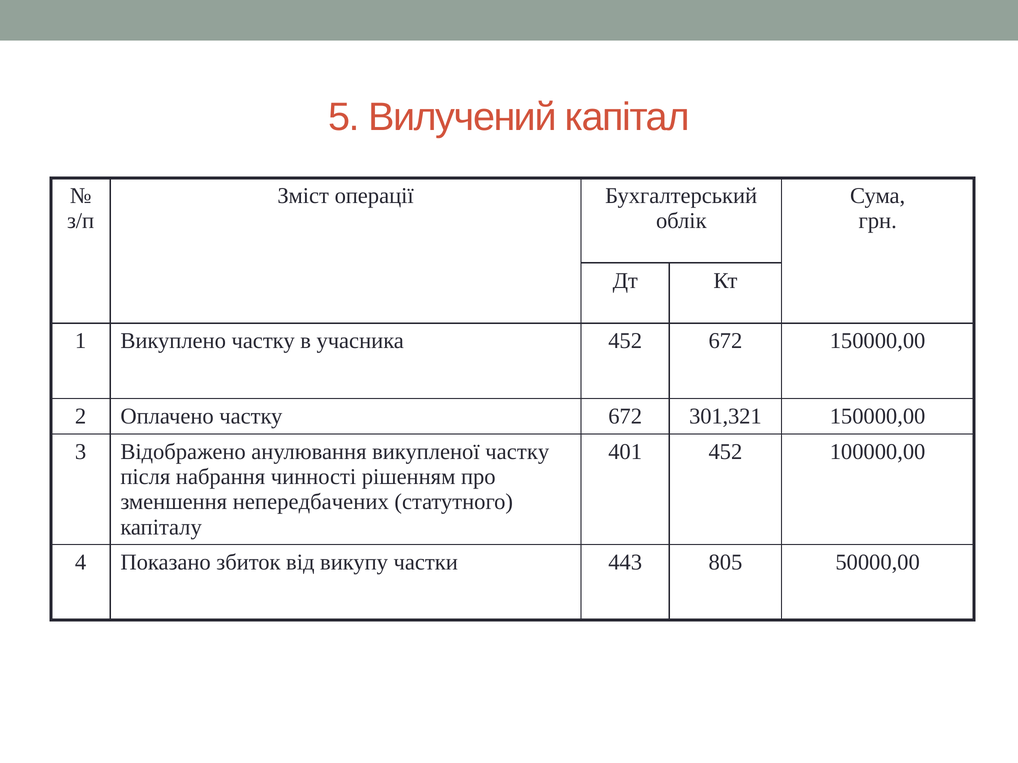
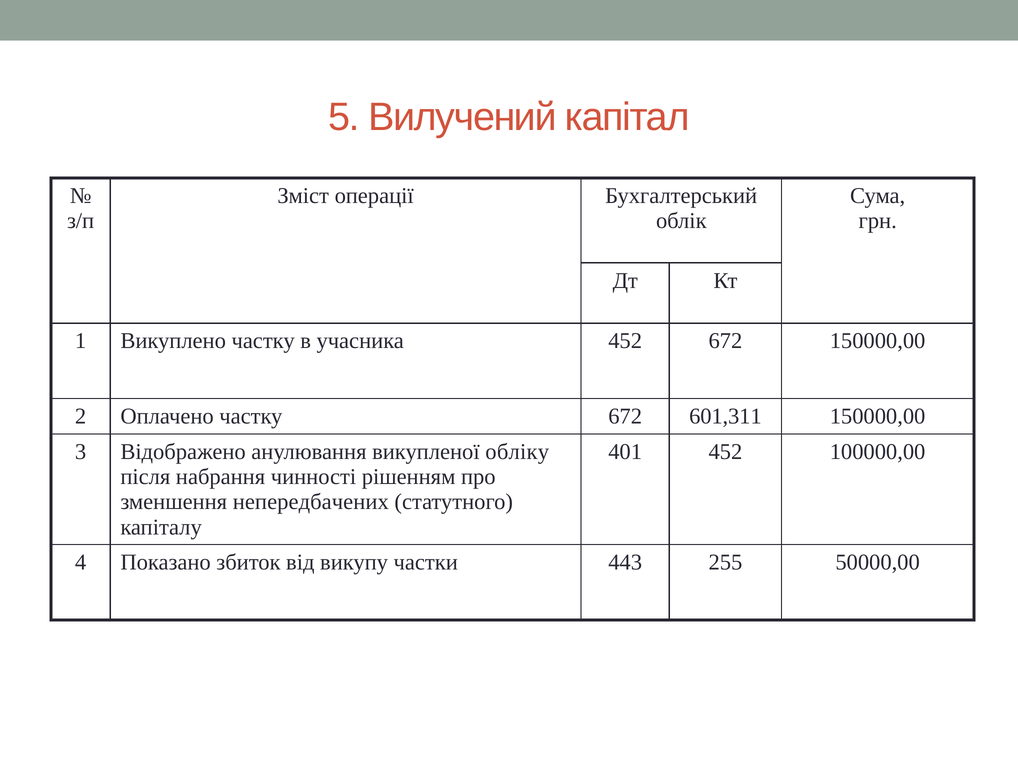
301,321: 301,321 -> 601,311 (725, 417)
викупленої частку: частку -> обліку (517, 452)
805: 805 -> 255 (725, 563)
